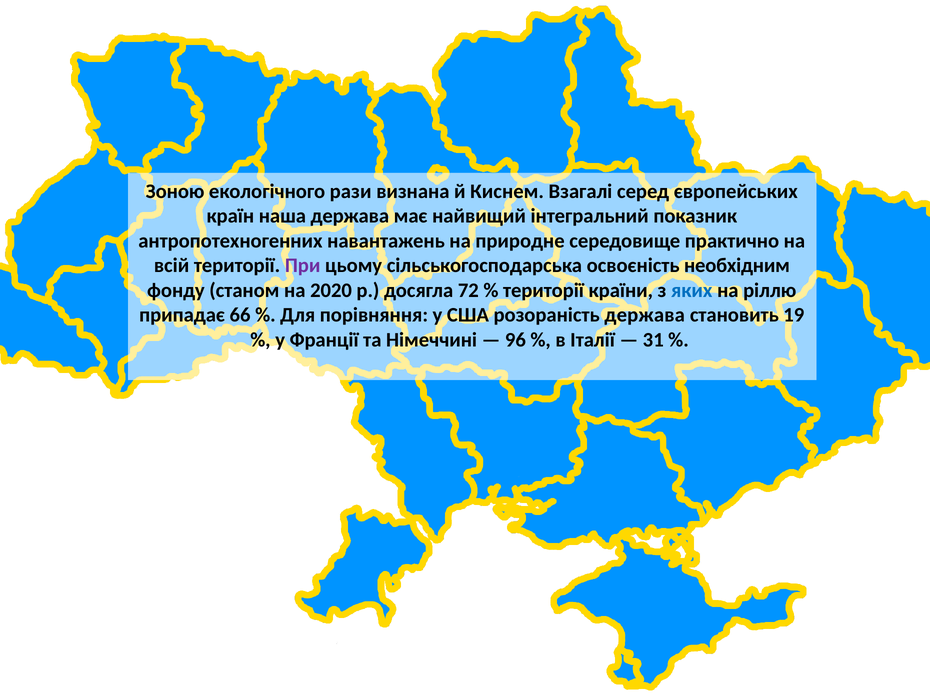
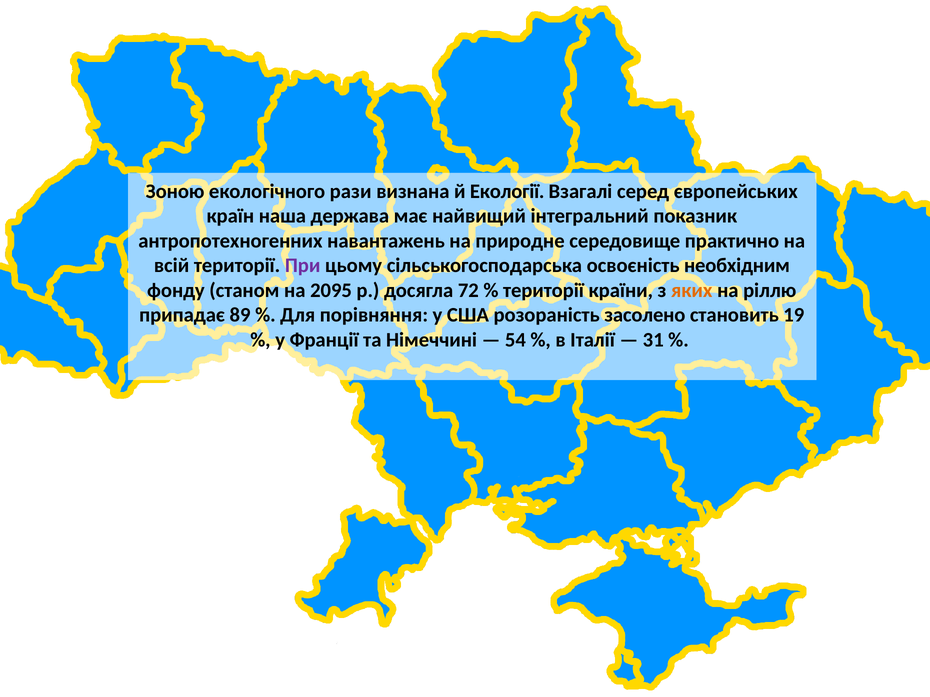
Киснем: Киснем -> Екології (507, 191)
2020: 2020 -> 2095 (331, 290)
яких colour: blue -> orange (692, 290)
66: 66 -> 89 (240, 315)
розораність держава: держава -> засолено (645, 315)
96: 96 -> 54 (515, 340)
